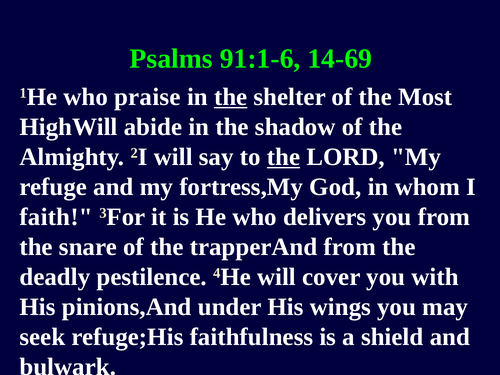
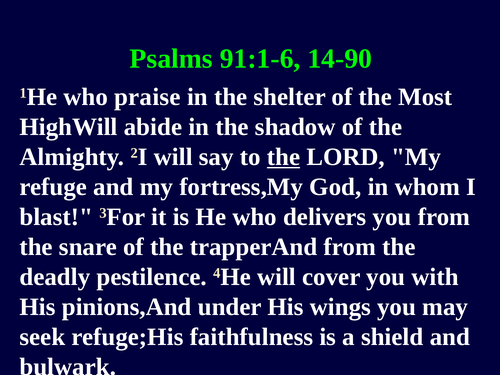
14-69: 14-69 -> 14-90 (340, 59)
the underline: present -> none (231, 97)
faith: faith -> blast (56, 217)
